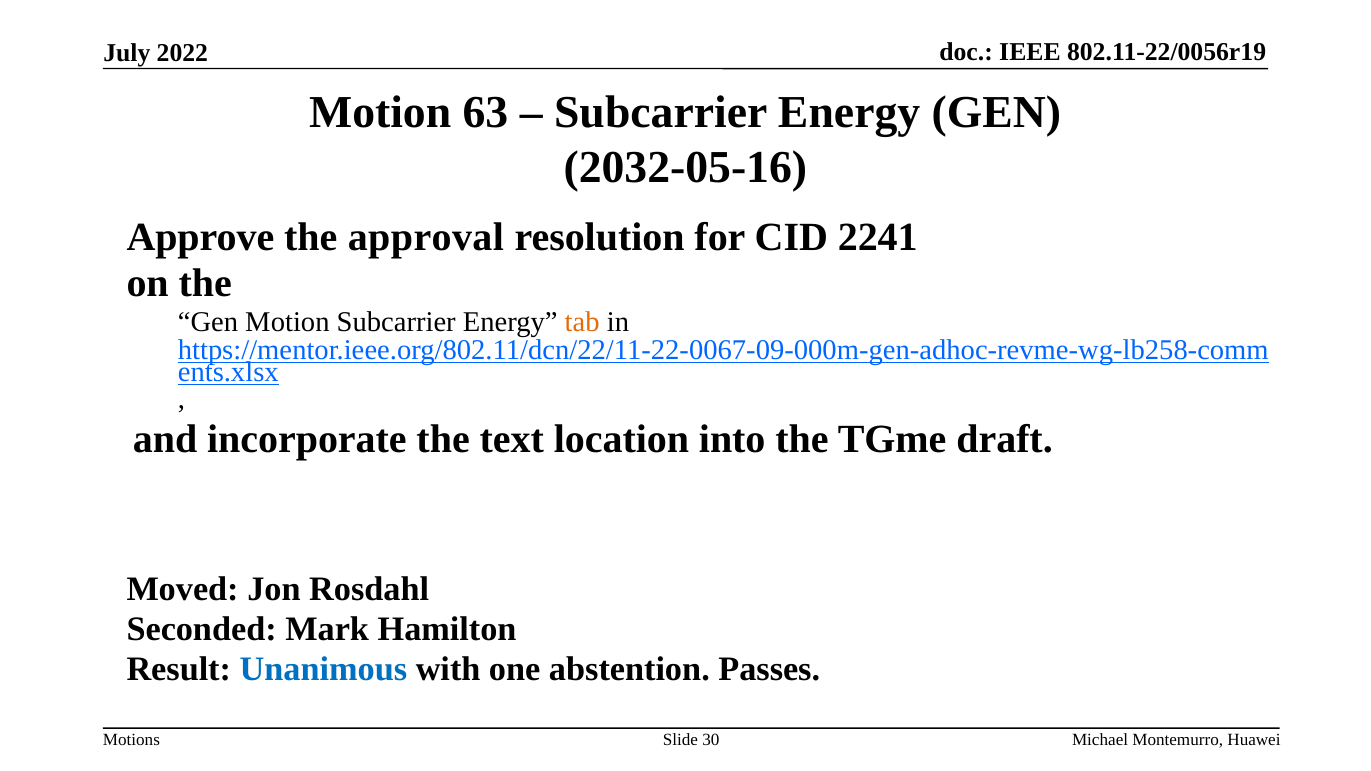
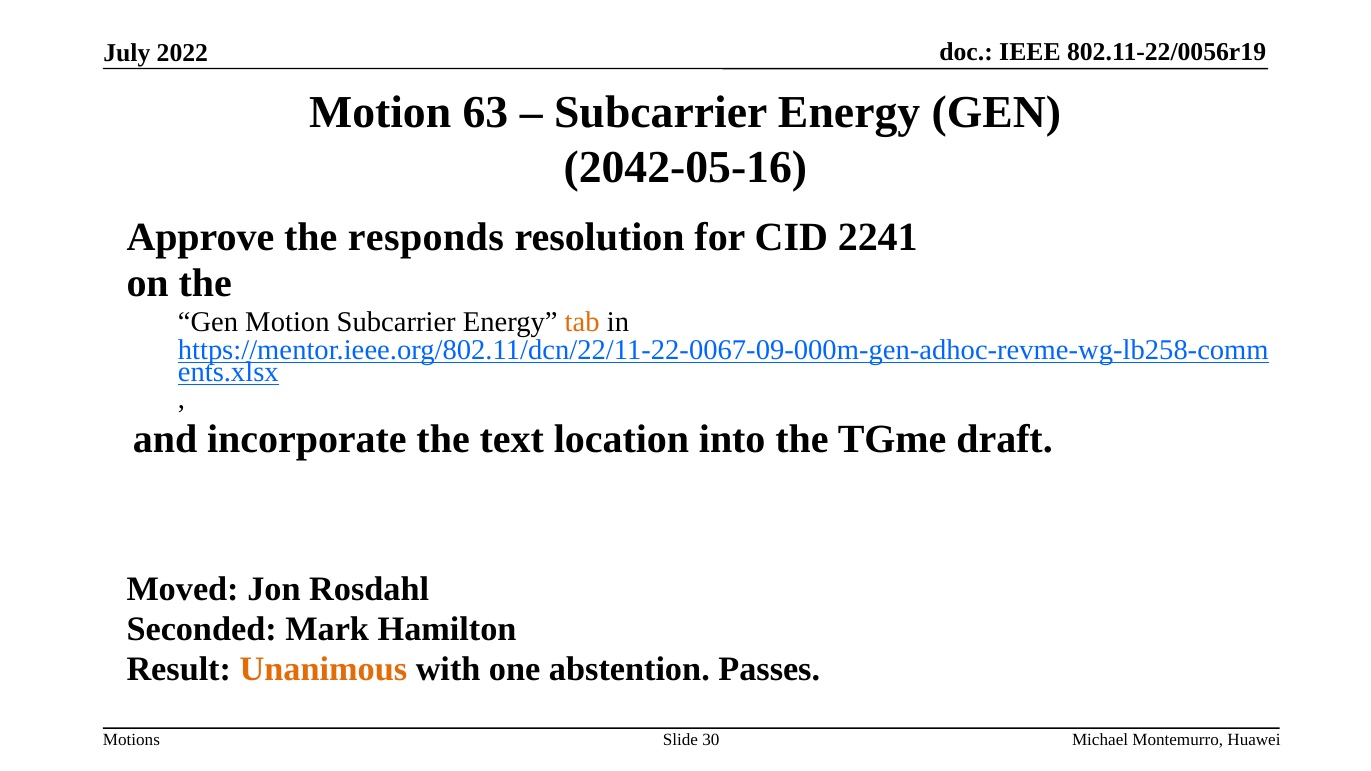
2032-05-16: 2032-05-16 -> 2042-05-16 (685, 168)
approval: approval -> responds (426, 237)
Unanimous colour: blue -> orange (323, 669)
